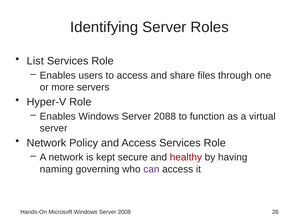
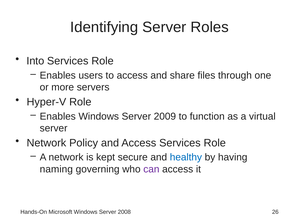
List: List -> Into (35, 61)
2088: 2088 -> 2009 (165, 116)
healthy colour: red -> blue (186, 157)
